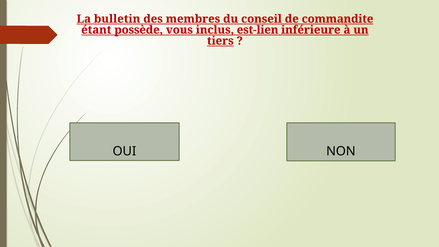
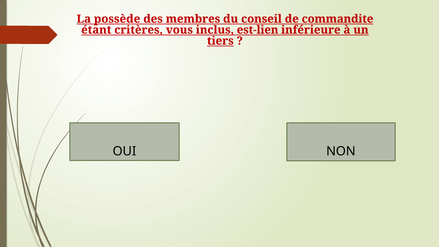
bulletin: bulletin -> possède (117, 19)
possède: possède -> critères (139, 30)
